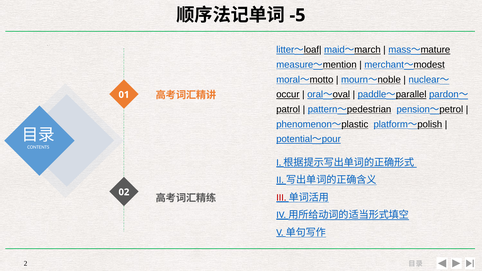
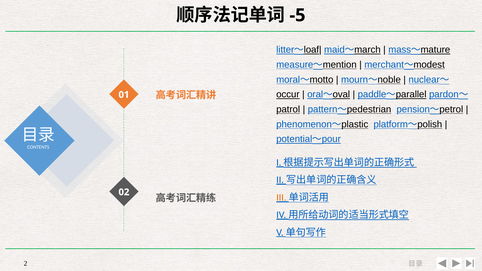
III colour: red -> orange (281, 198)
